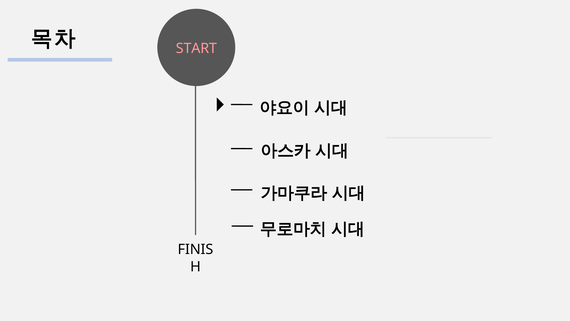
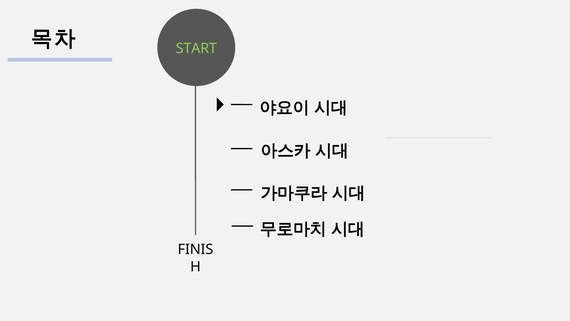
START colour: pink -> light green (196, 48)
